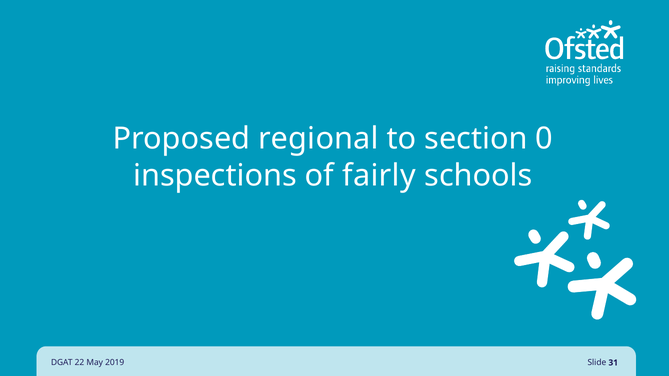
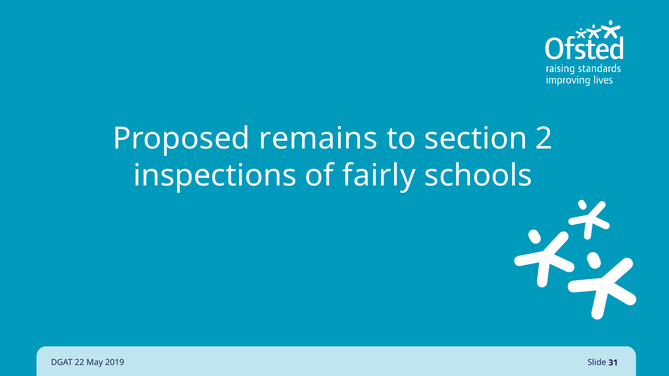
regional: regional -> remains (318, 139)
0: 0 -> 2 (544, 139)
